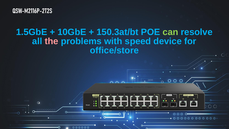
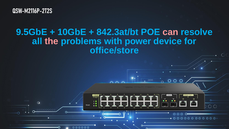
1.5GbE: 1.5GbE -> 9.5GbE (32, 32)
150.3at/bt: 150.3at/bt -> 842.3at/bt (118, 32)
can colour: light green -> pink (170, 32)
speed: speed -> power (138, 41)
